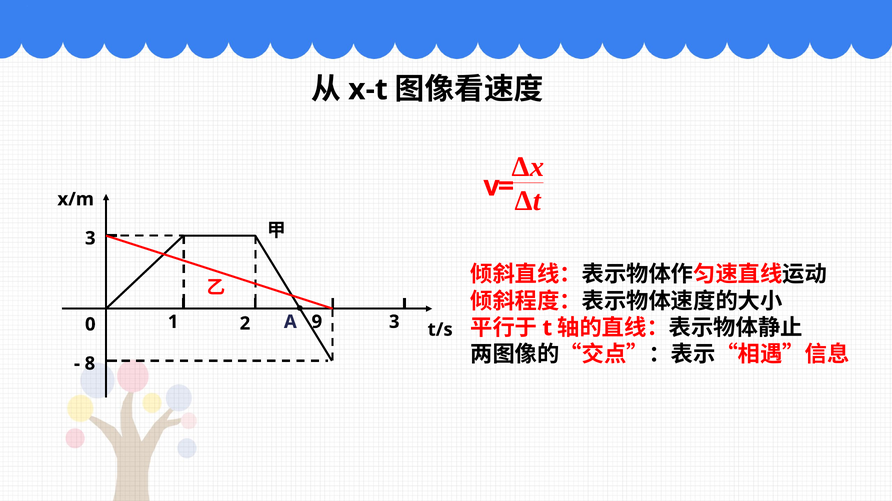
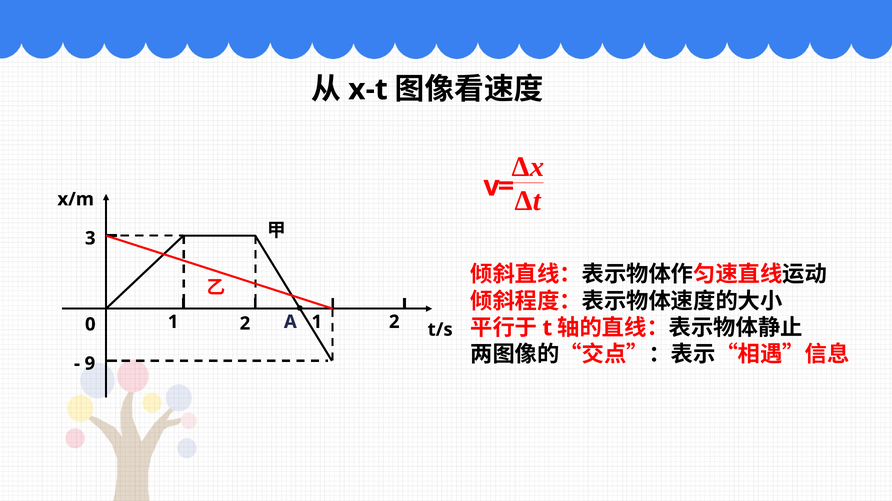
1 9: 9 -> 1 (317, 322)
2 3: 3 -> 2 (394, 322)
8: 8 -> 9 (90, 364)
